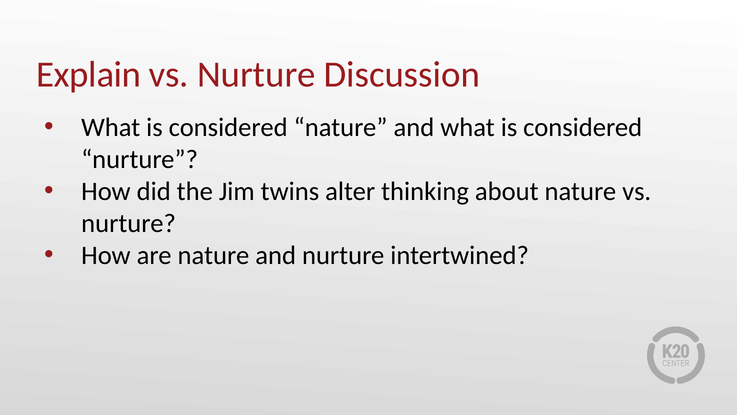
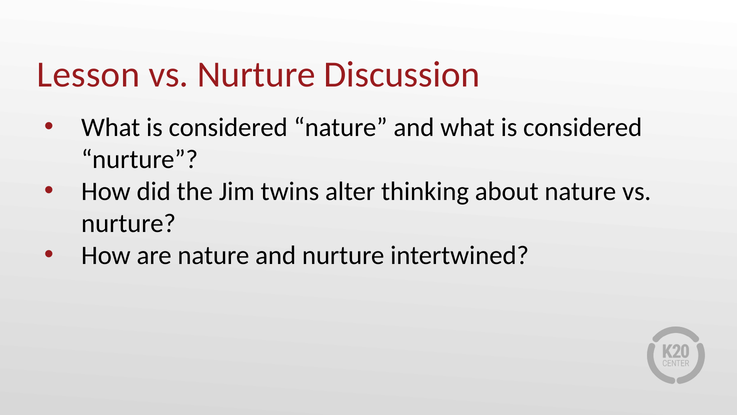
Explain: Explain -> Lesson (88, 74)
